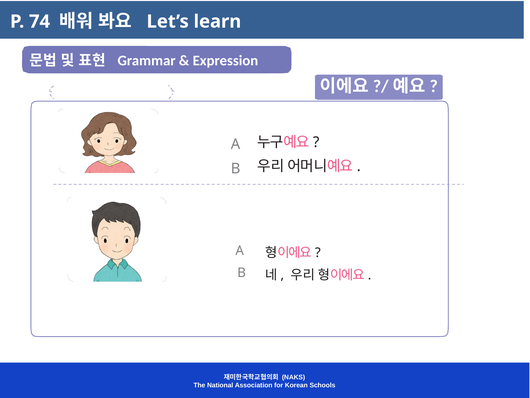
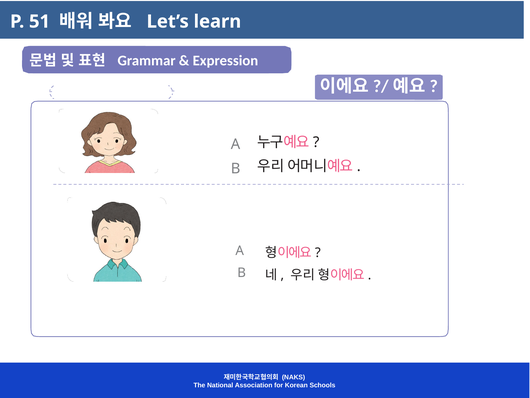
74: 74 -> 51 (40, 21)
